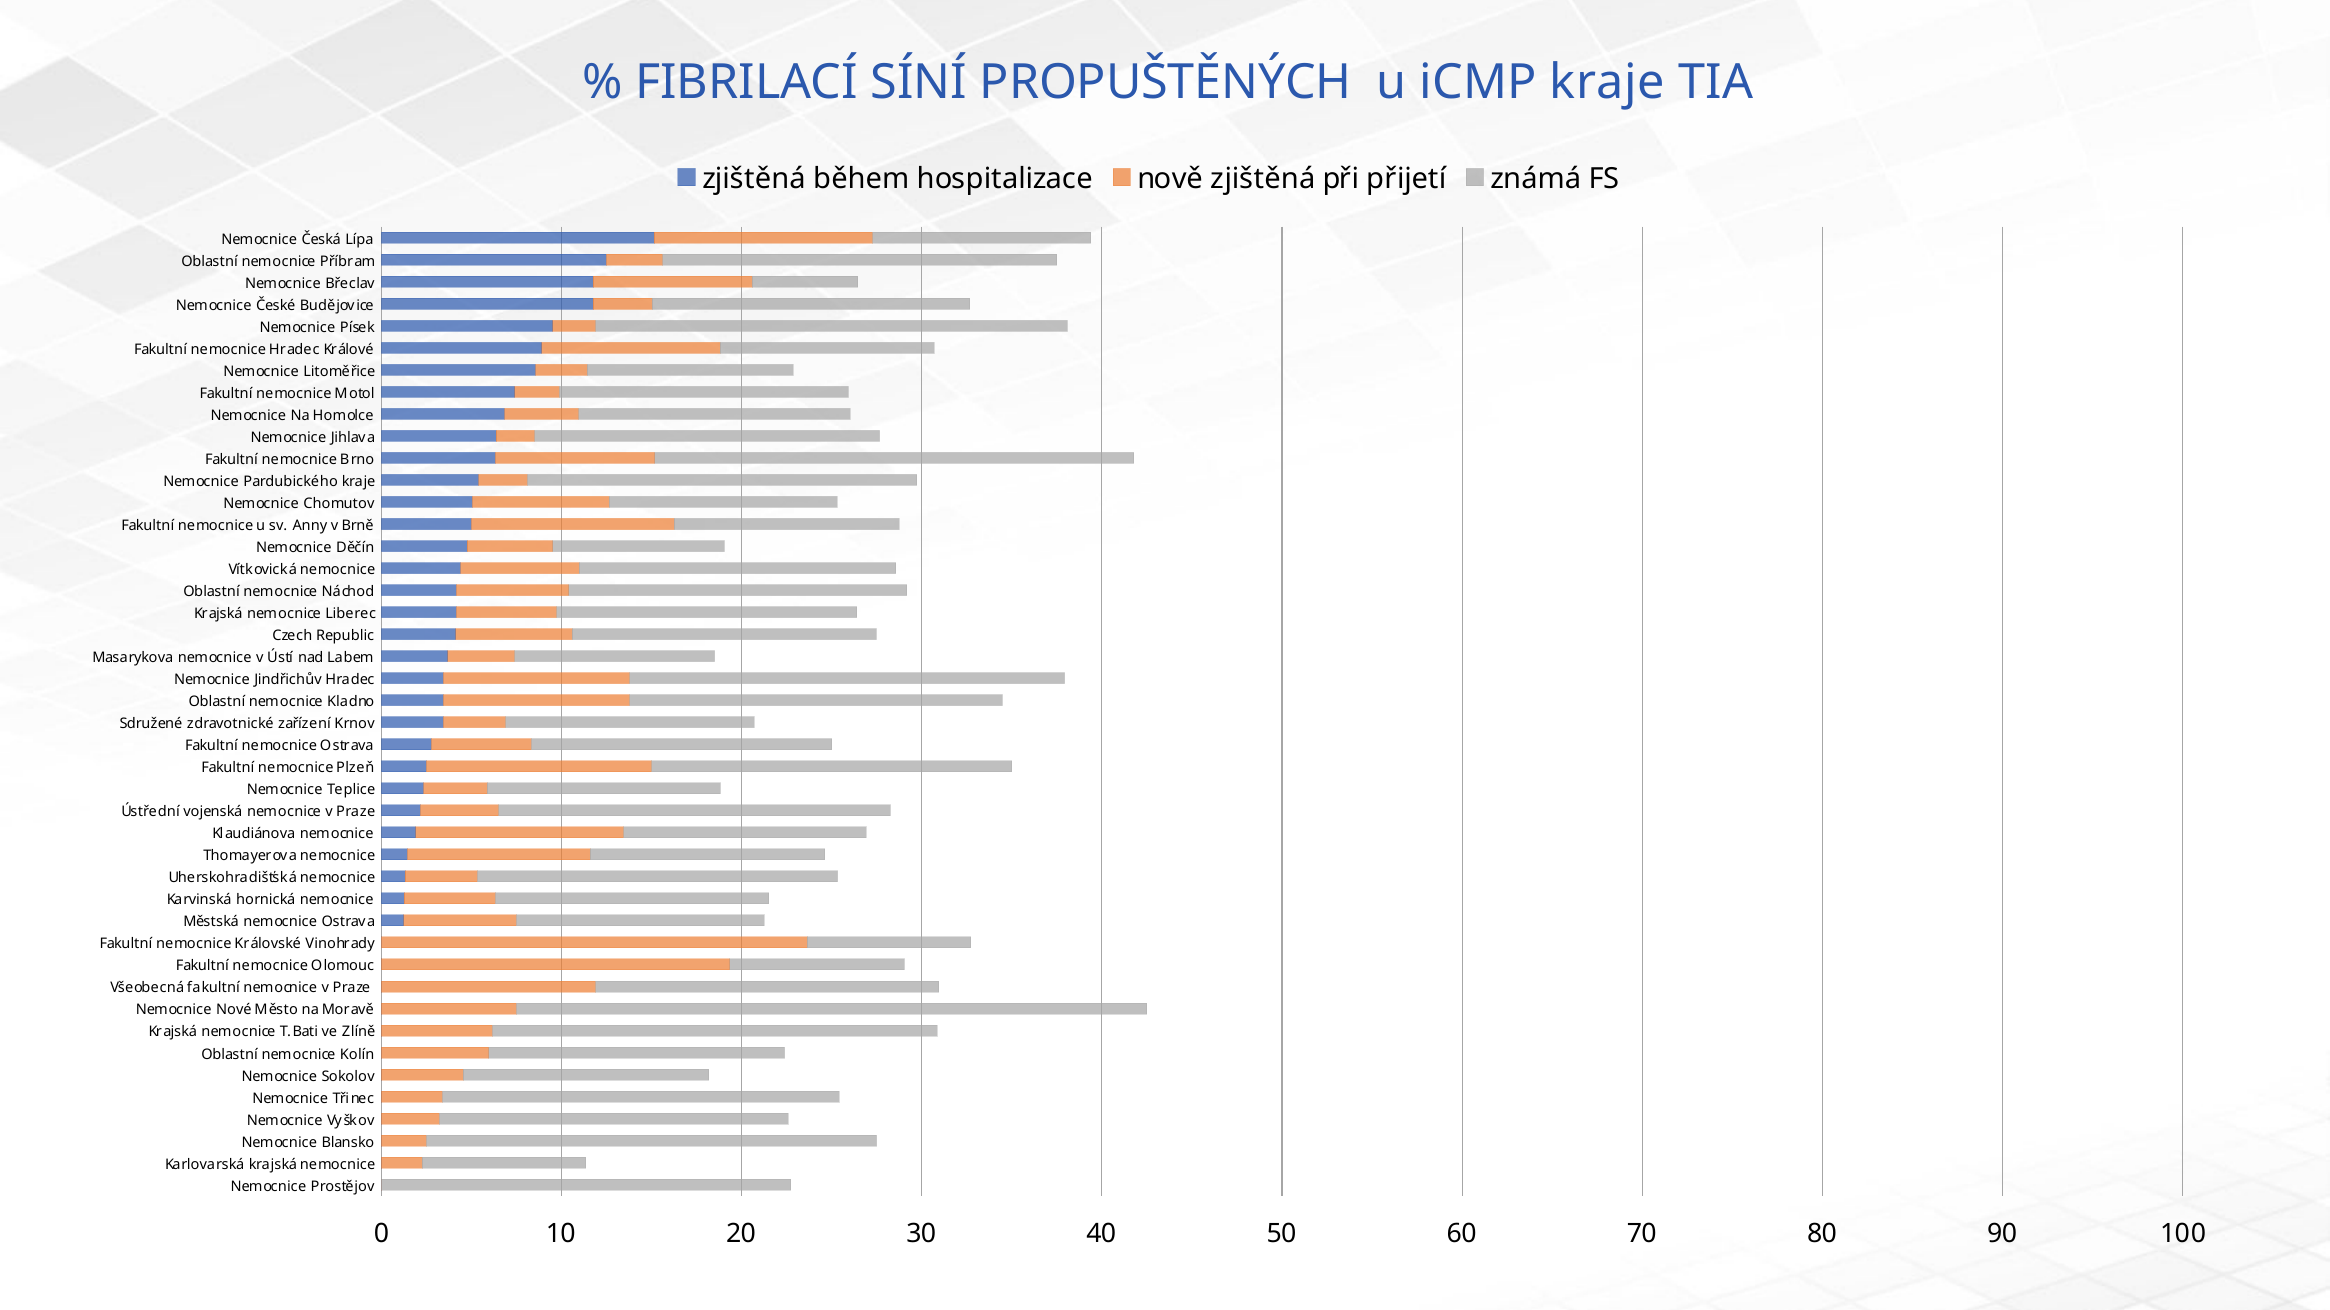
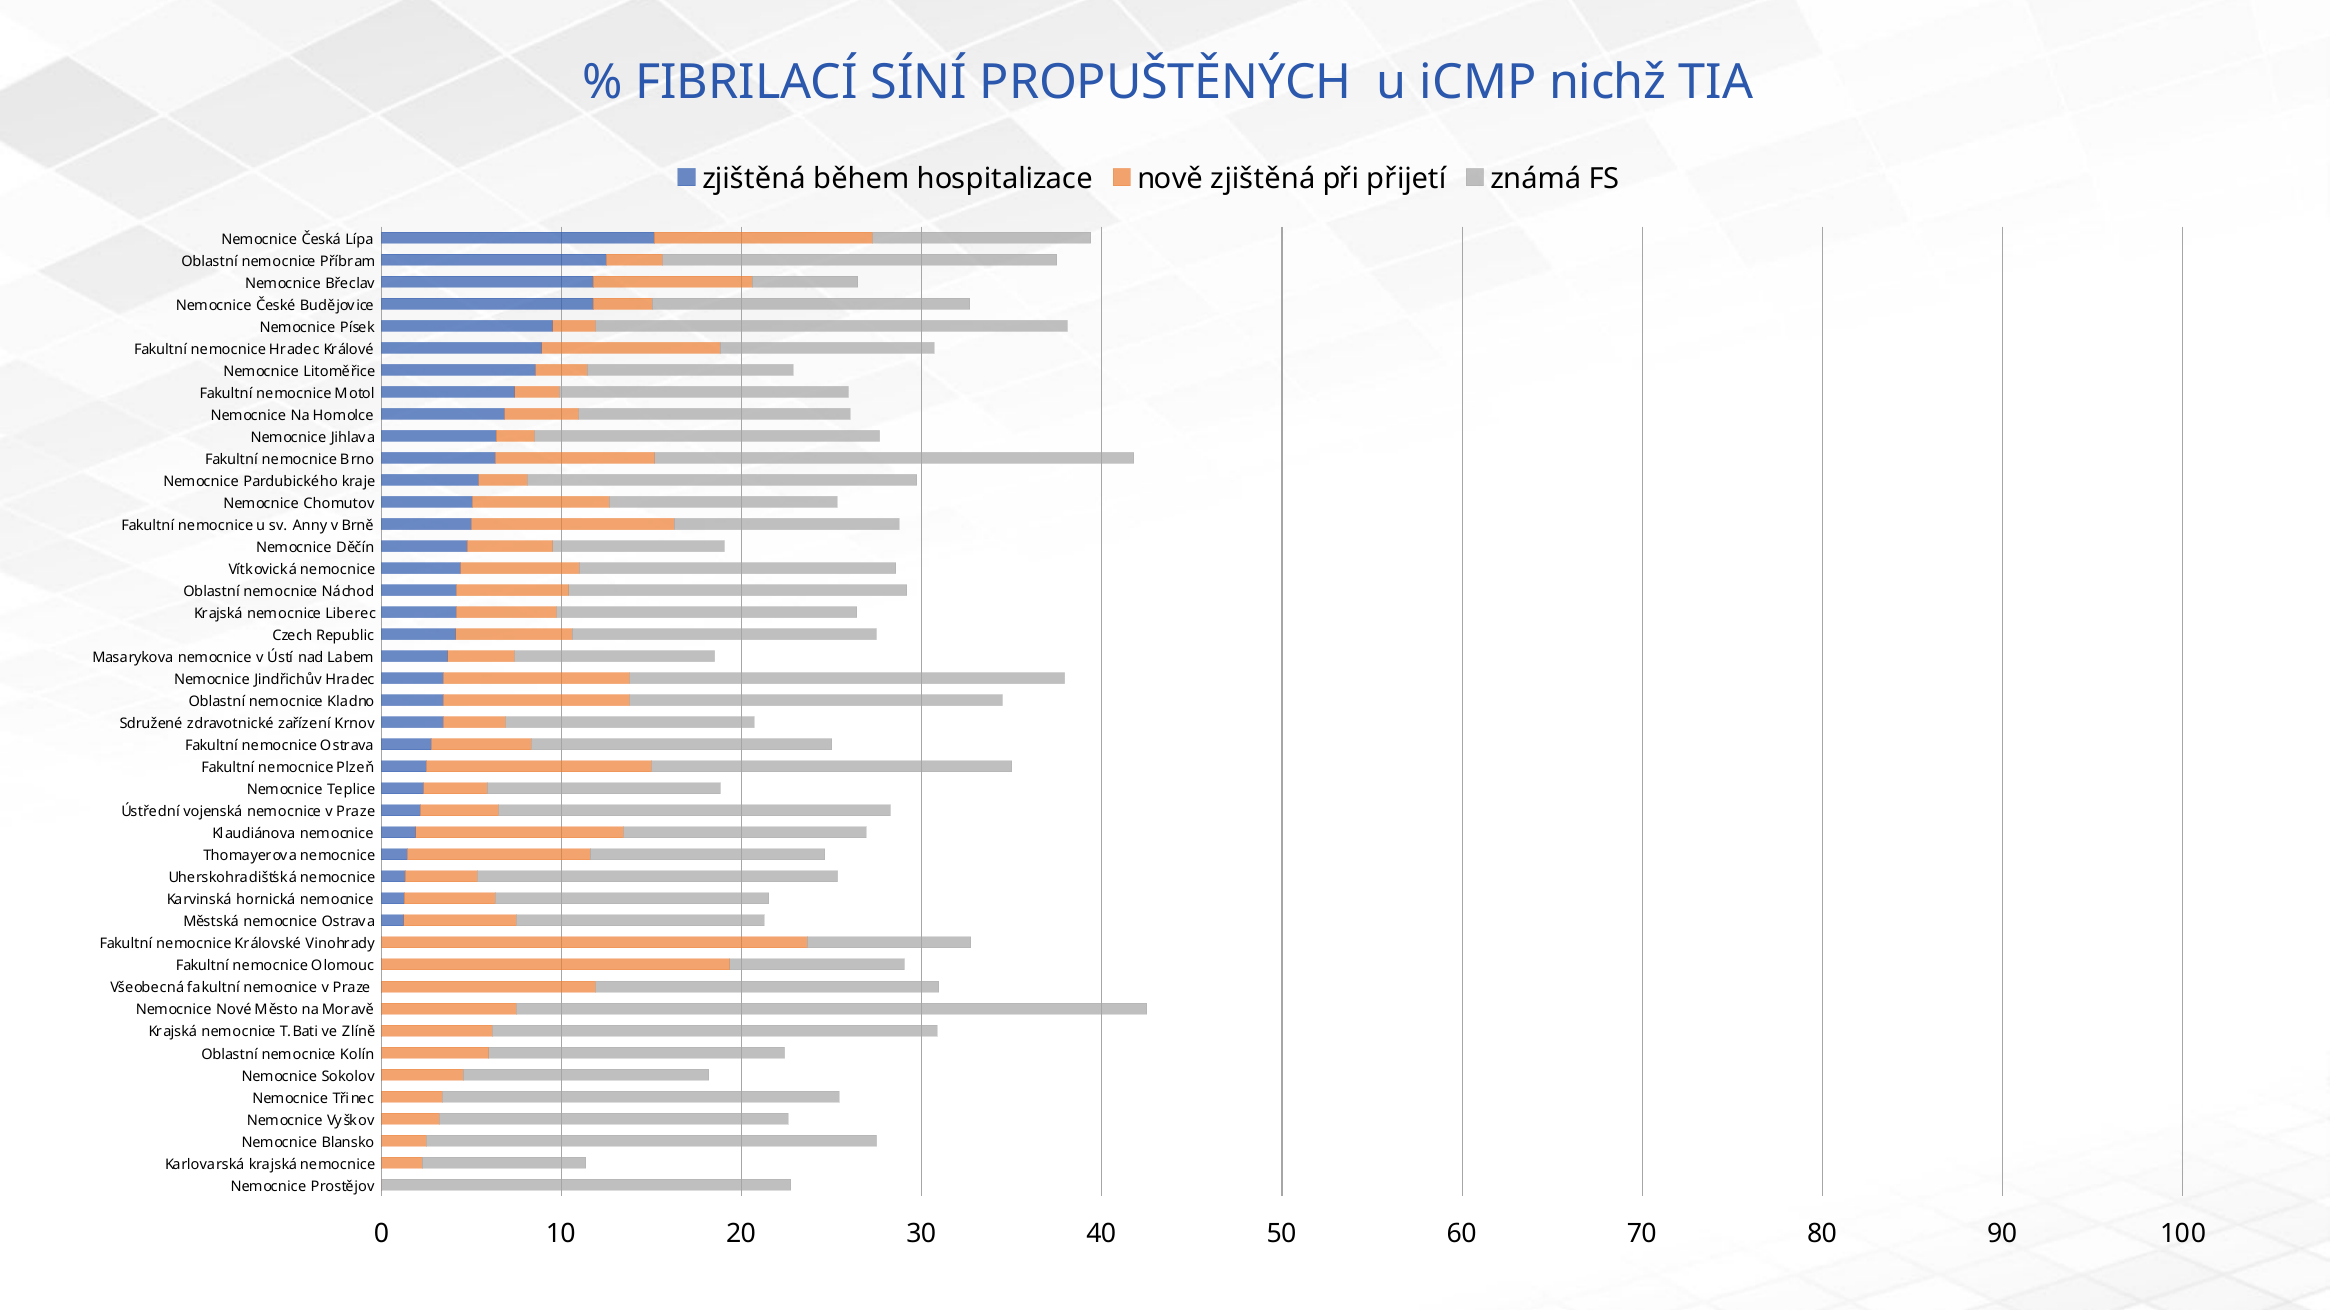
iCMP kraje: kraje -> nichž (1608, 82)
